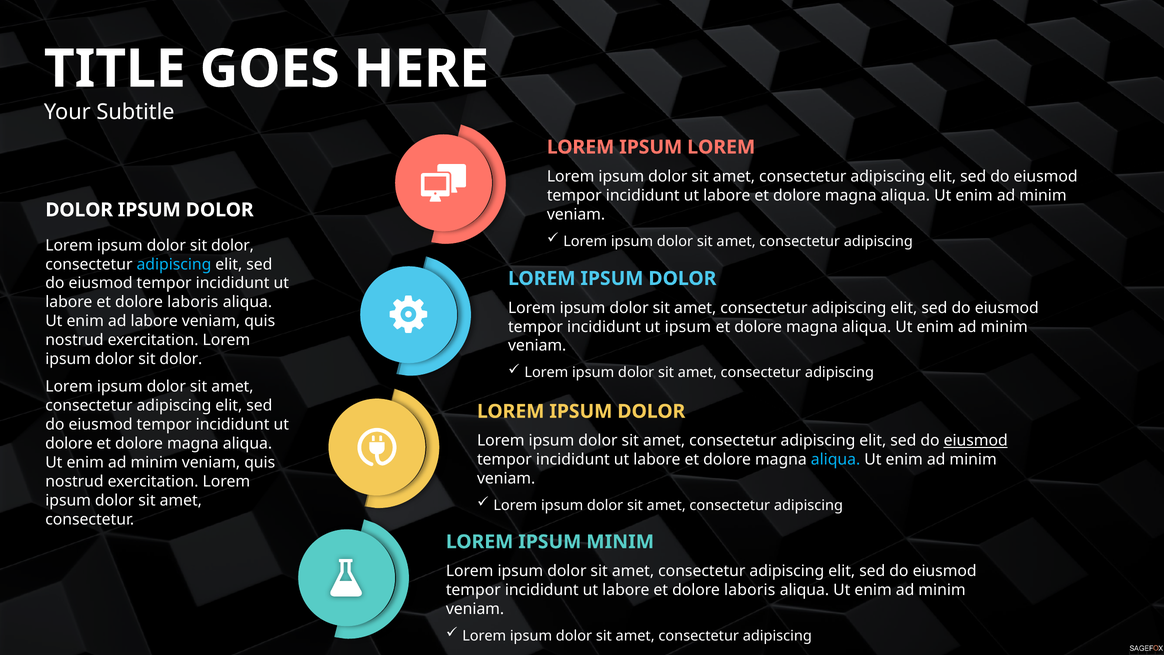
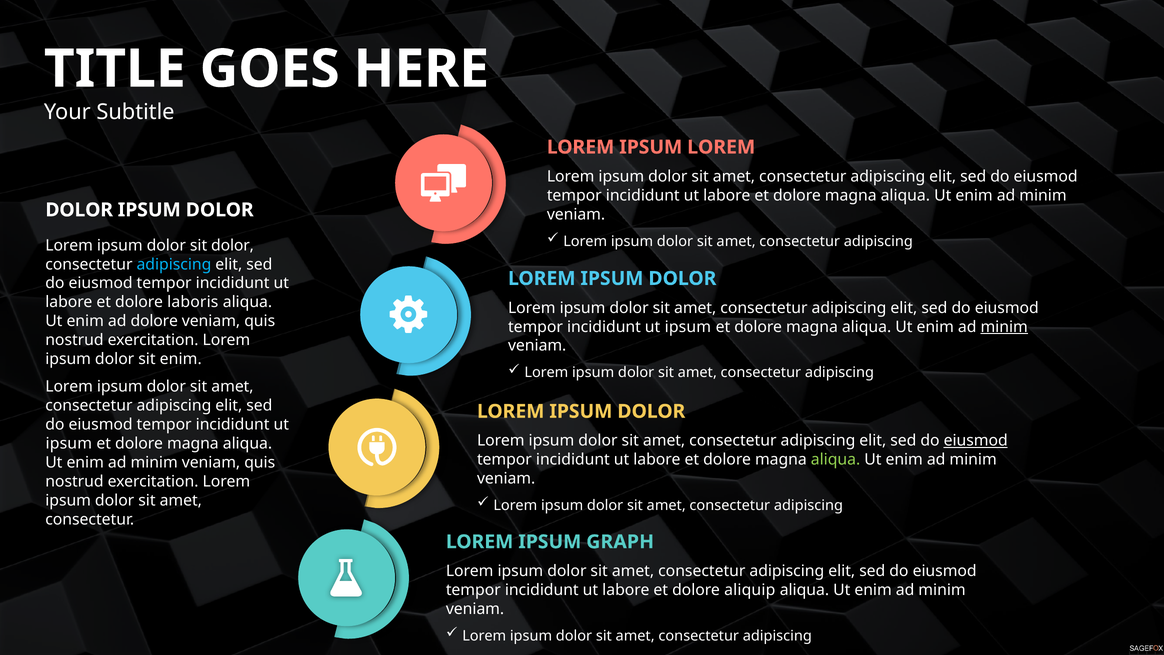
ad labore: labore -> dolore (154, 321)
minim underline: none -> present (1004, 327)
dolor: dolor -> enim (181, 359)
dolore: dolore -> ipsum (69, 443)
aliqua colour: light blue -> light green (836, 460)
IPSUM MINIM: MINIM -> GRAPH (620, 542)
laboris: laboris -> aliquip (750, 590)
